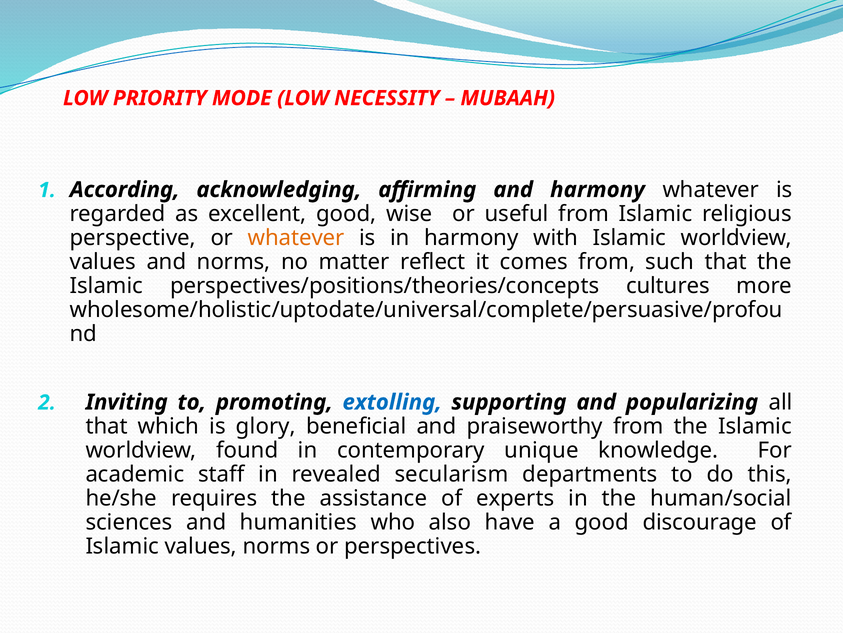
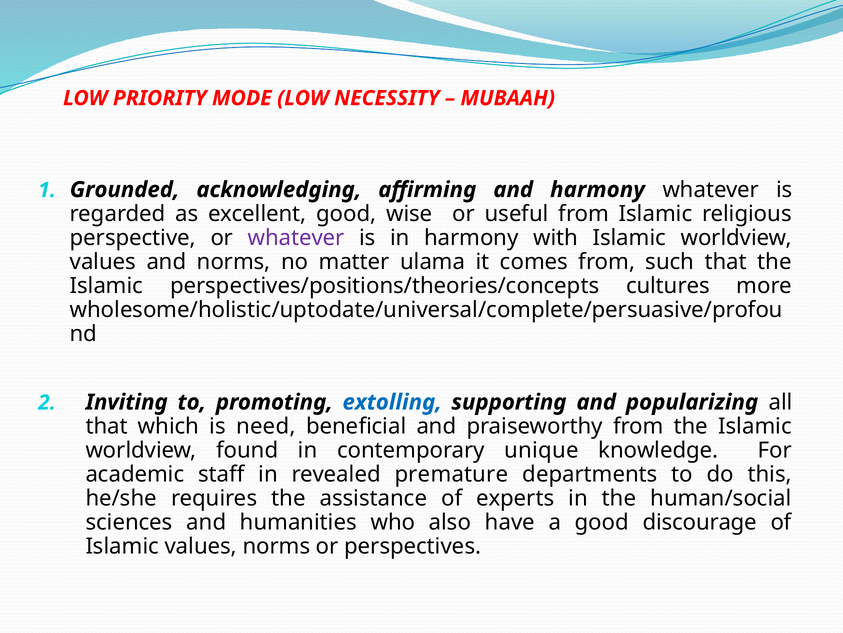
According: According -> Grounded (125, 190)
whatever colour: orange -> purple (296, 238)
reflect: reflect -> ulama (433, 262)
glory: glory -> need (266, 426)
secularism: secularism -> premature (451, 474)
